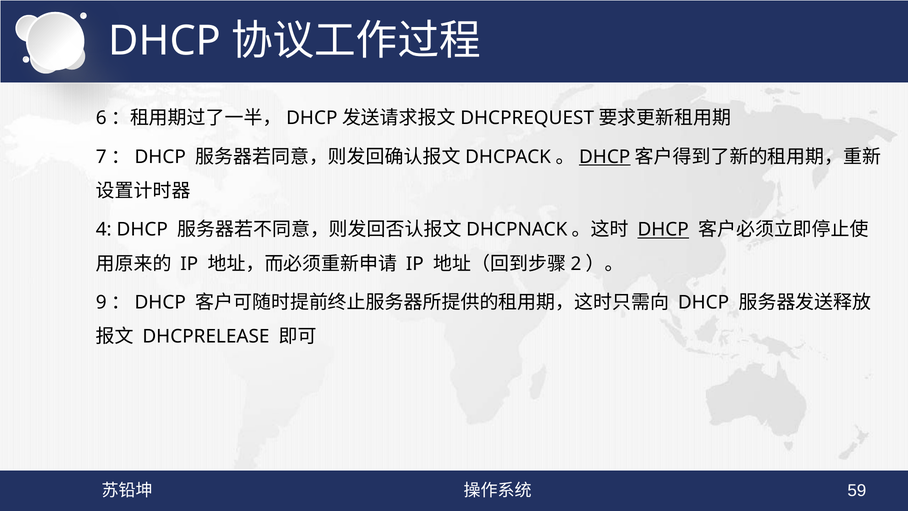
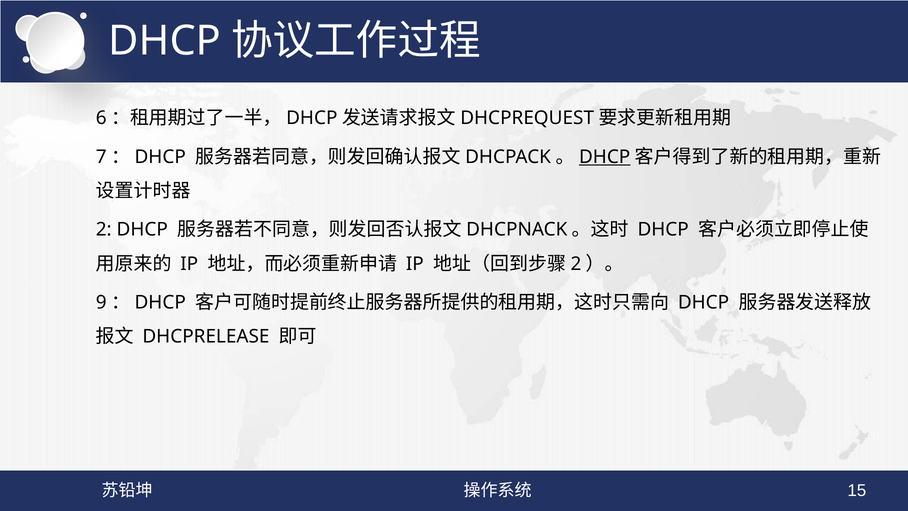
4: 4 -> 2 (104, 230)
DHCP underline: present -> none (663, 230)
59: 59 -> 15 (857, 491)
